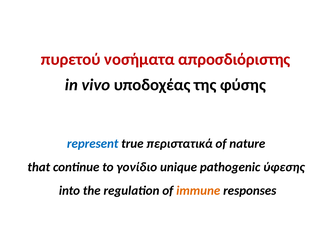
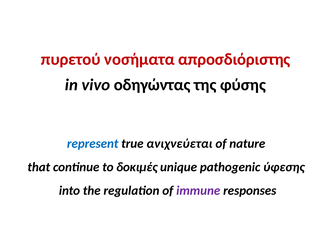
υποδοχέας: υποδοχέας -> οδηγώντας (152, 85)
περιστατικά: περιστατικά -> ανιχνεύεται (179, 143)
γονίδιο: γονίδιο -> δοκιμές (137, 167)
immune colour: orange -> purple (198, 190)
